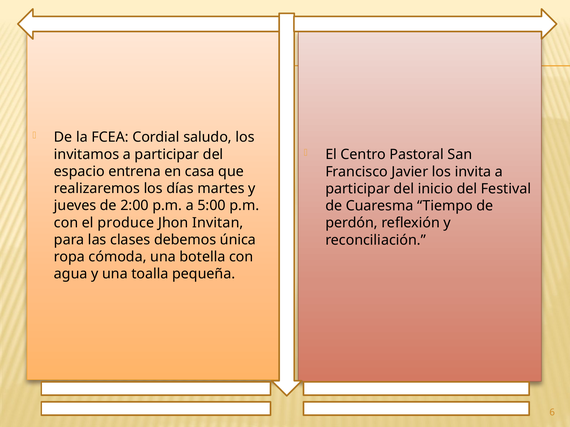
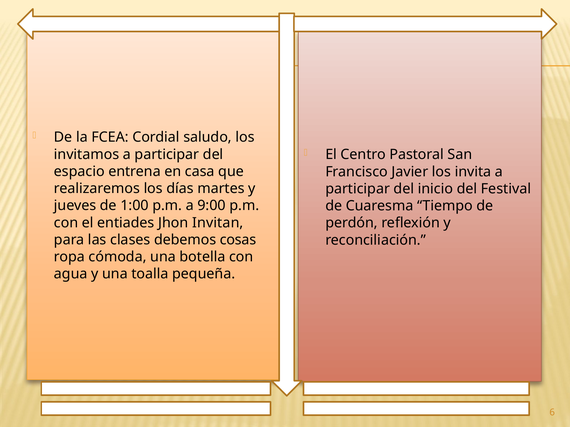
2:00: 2:00 -> 1:00 (135, 206)
5:00: 5:00 -> 9:00 (212, 206)
produce: produce -> entiades (126, 223)
única: única -> cosas (238, 240)
